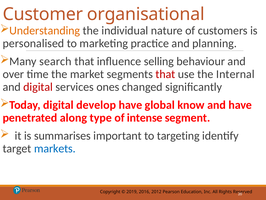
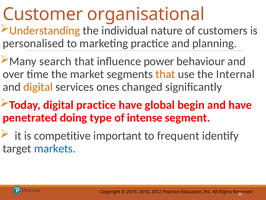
selling: selling -> power (159, 61)
that colour: red -> orange (165, 74)
digital colour: red -> orange (38, 87)
digital develop: develop -> practice (96, 105)
know: know -> begin (191, 105)
along: along -> doing (74, 118)
summarises: summarises -> competitive (62, 135)
targeting: targeting -> frequent (178, 135)
